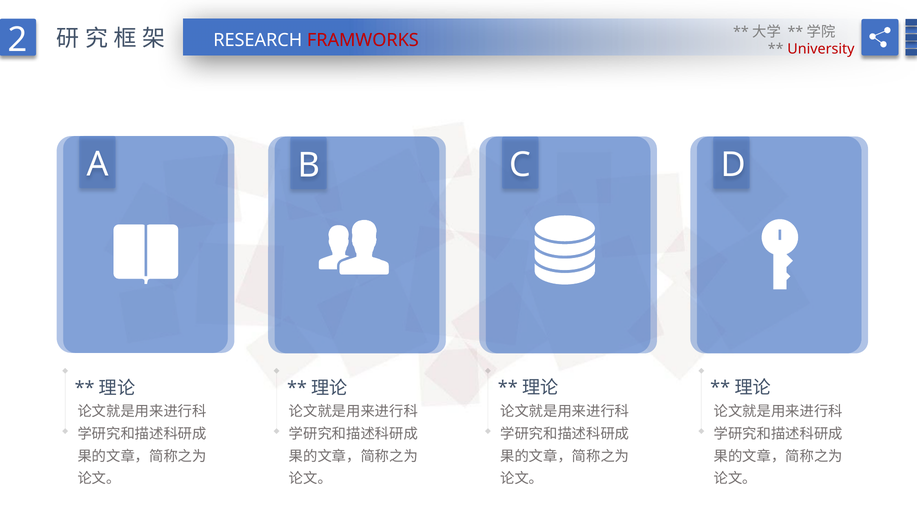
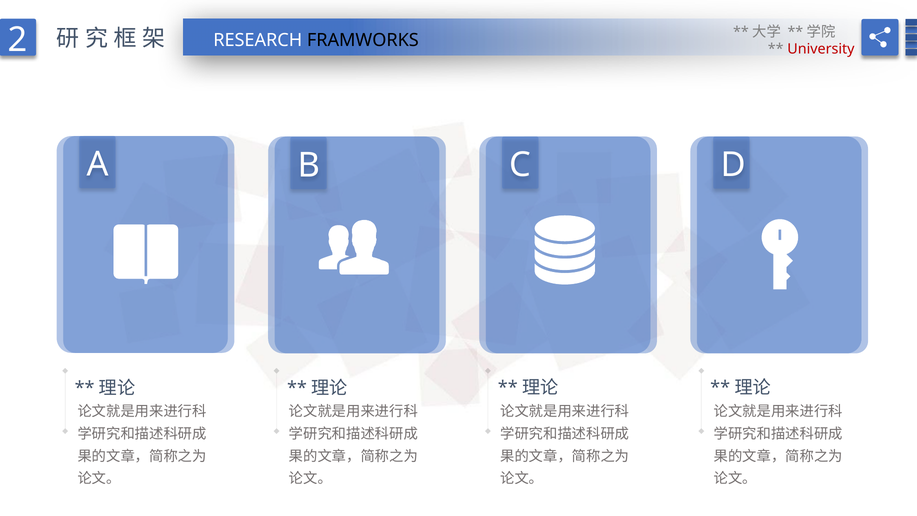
FRAMWORKS colour: red -> black (363, 40)
